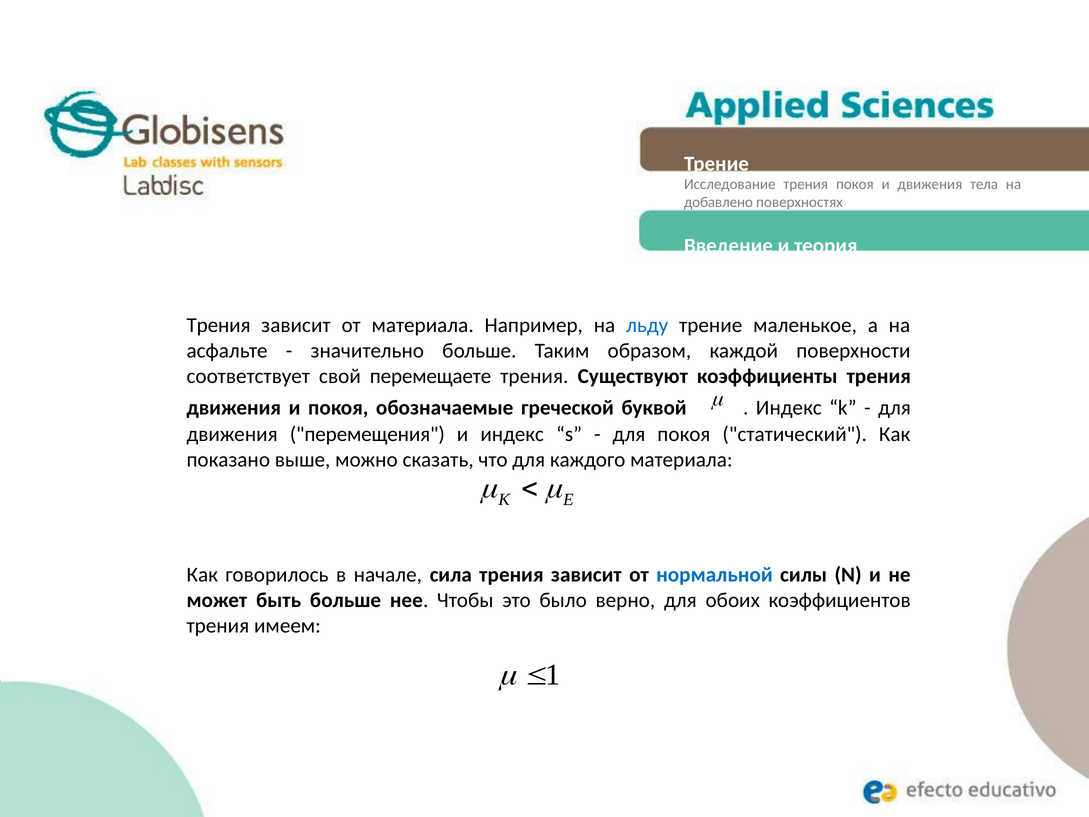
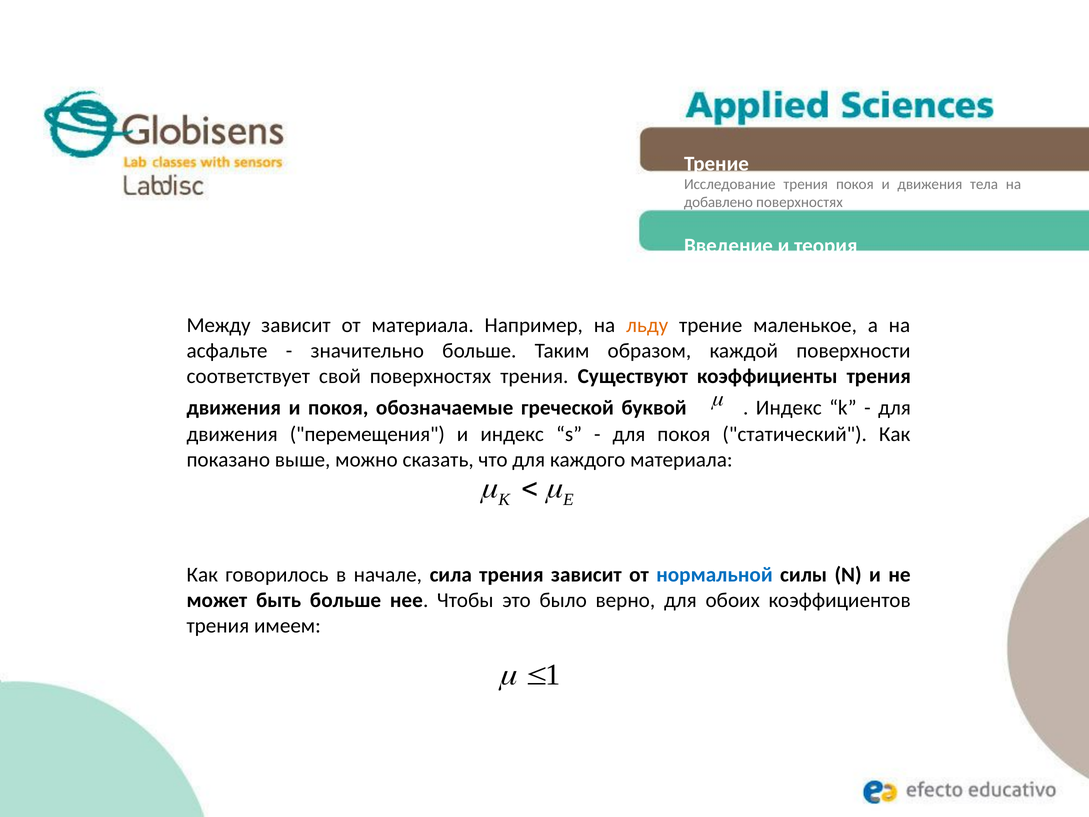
Трения: Трения -> Между (219, 325)
льду colour: blue -> orange (647, 325)
свой перемещаете: перемещаете -> поверхностях (431, 376)
